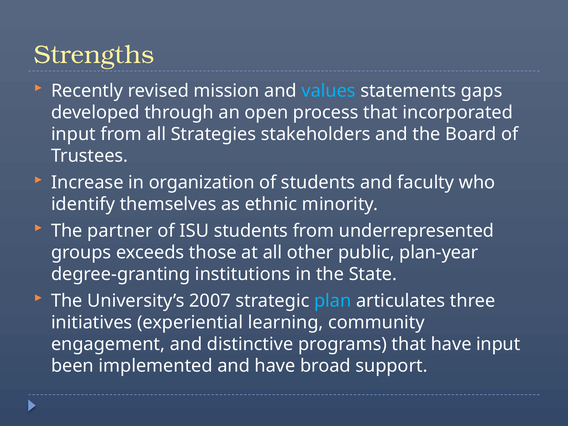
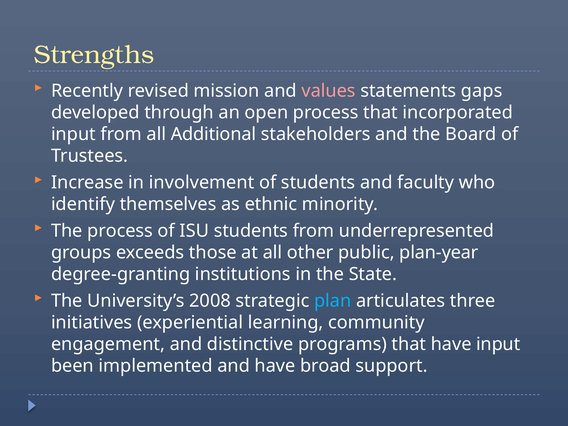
values colour: light blue -> pink (329, 91)
Strategies: Strategies -> Additional (213, 134)
organization: organization -> involvement (202, 182)
The partner: partner -> process (120, 231)
2007: 2007 -> 2008 (210, 301)
